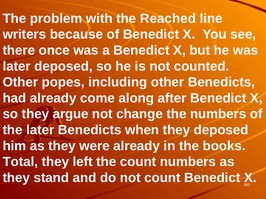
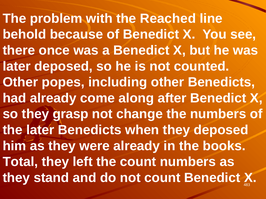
writers: writers -> behold (24, 34)
argue: argue -> grasp (71, 114)
